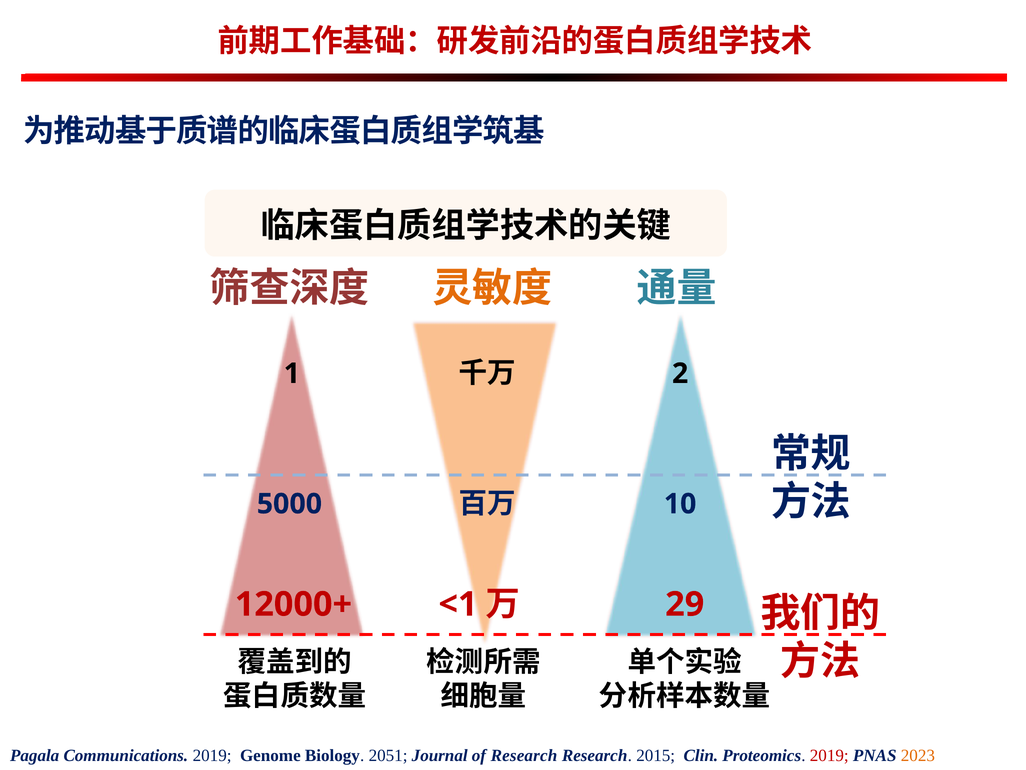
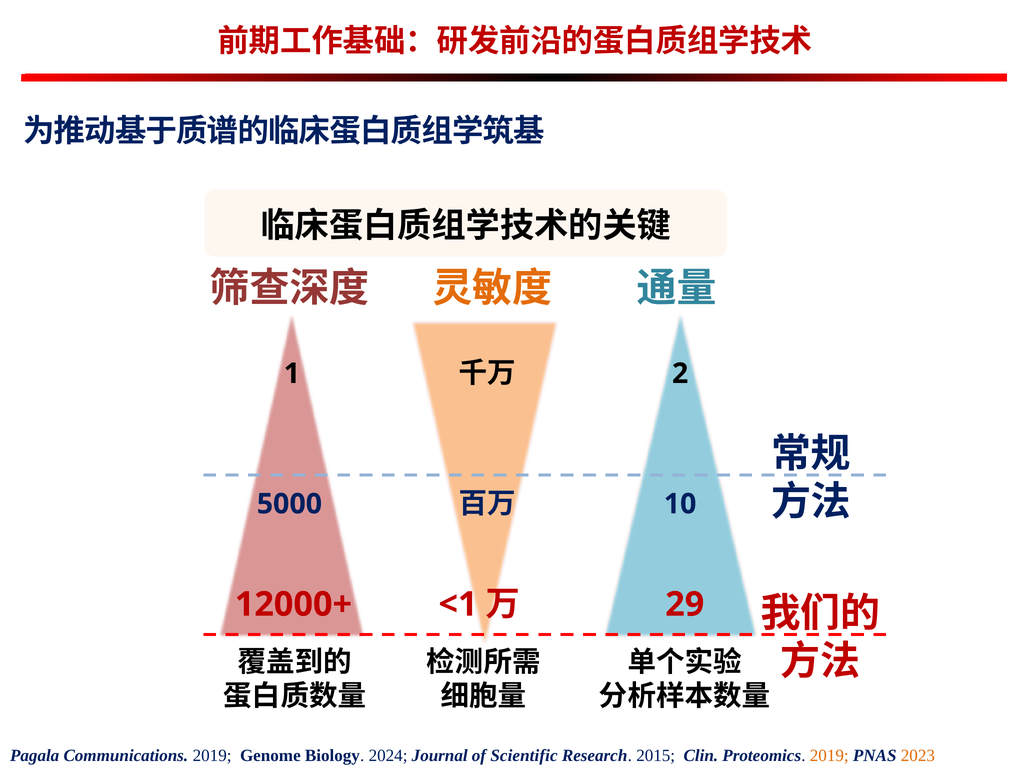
2051: 2051 -> 2024 (388, 755)
of Research: Research -> Scientific (524, 755)
2019 colour: red -> orange (829, 755)
